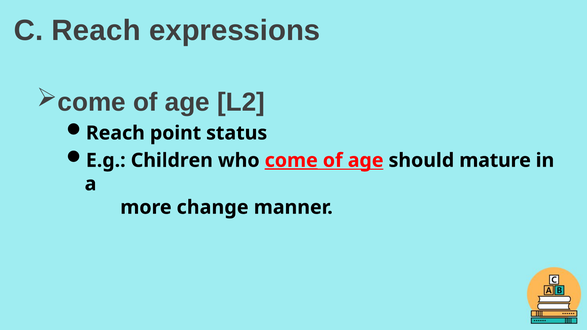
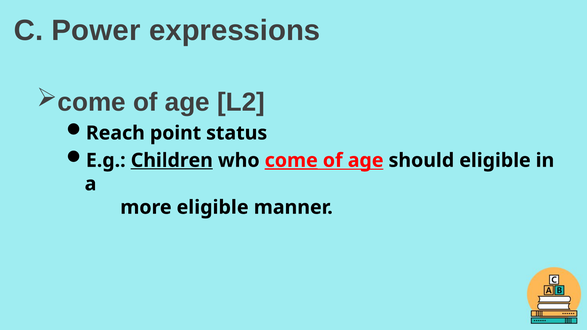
C Reach: Reach -> Power (96, 30)
Children underline: none -> present (172, 160)
should mature: mature -> eligible (495, 160)
more change: change -> eligible (213, 207)
